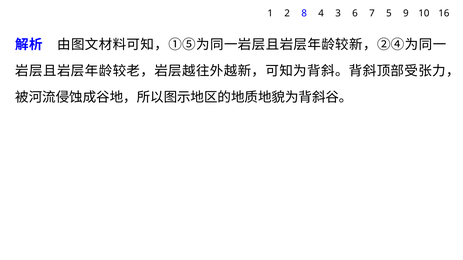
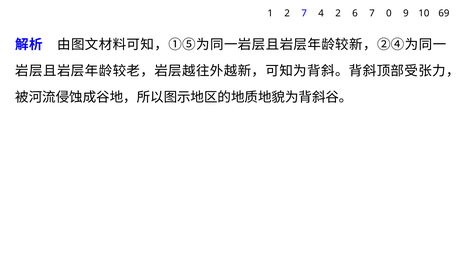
2 8: 8 -> 7 (304, 13)
4 3: 3 -> 2 (338, 13)
5: 5 -> 0 (389, 13)
16: 16 -> 69 (444, 13)
